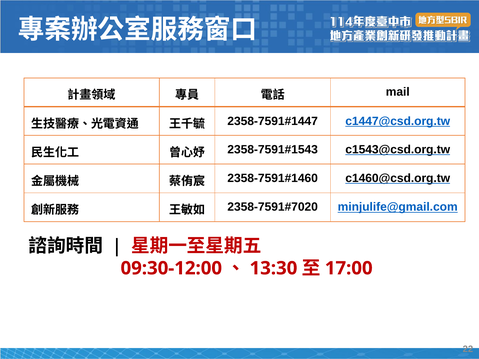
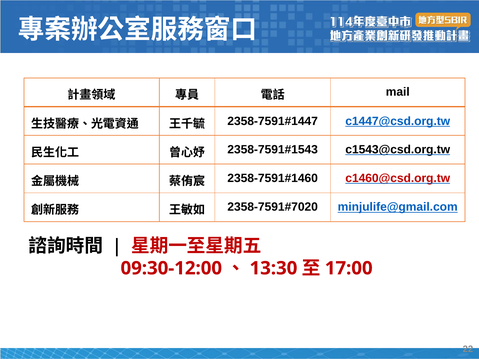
c1460@csd.org.tw colour: black -> red (398, 178)
